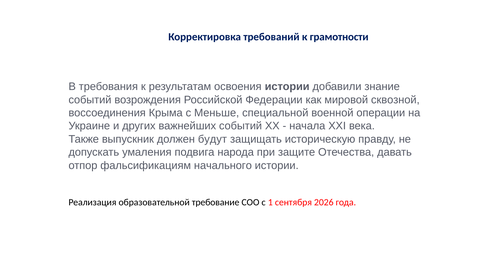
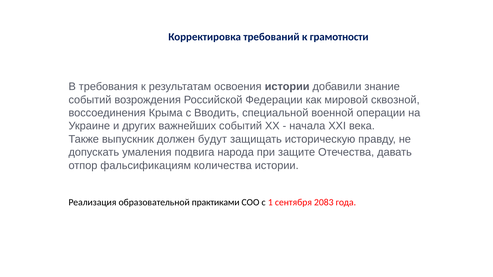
Меньше: Меньше -> Вводить (217, 113)
начального: начального -> количества (223, 166)
требование: требование -> практиками (216, 202)
2026: 2026 -> 2083 (324, 202)
